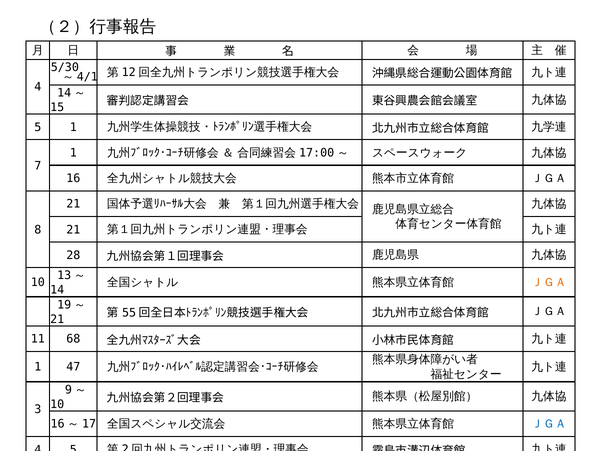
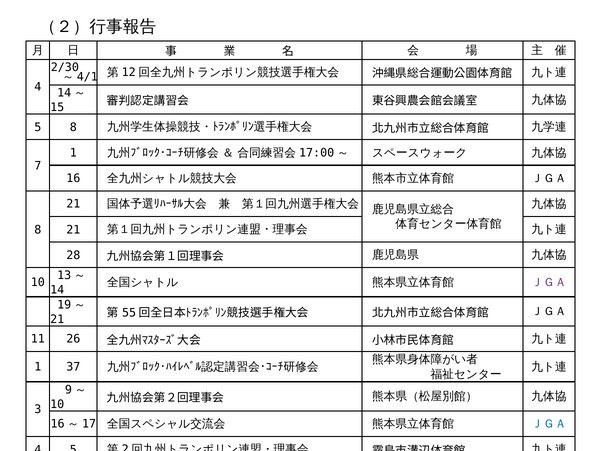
5/30: 5/30 -> 2/30 (65, 68)
5 1: 1 -> 8 (73, 127)
ＪＧＡ colour: orange -> purple (549, 282)
68: 68 -> 26 (73, 339)
47: 47 -> 37 (73, 367)
